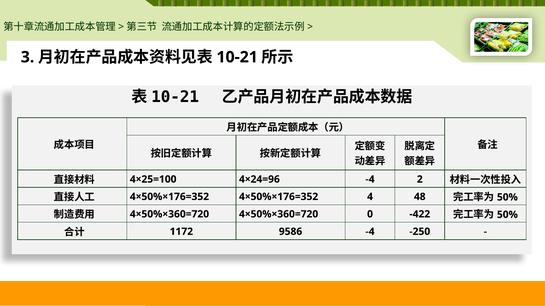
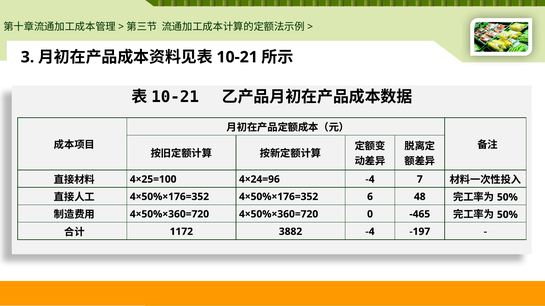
2: 2 -> 7 (420, 180)
4: 4 -> 6 (370, 197)
-422: -422 -> -465 (420, 214)
9586: 9586 -> 3882 (291, 232)
-250: -250 -> -197 (420, 232)
